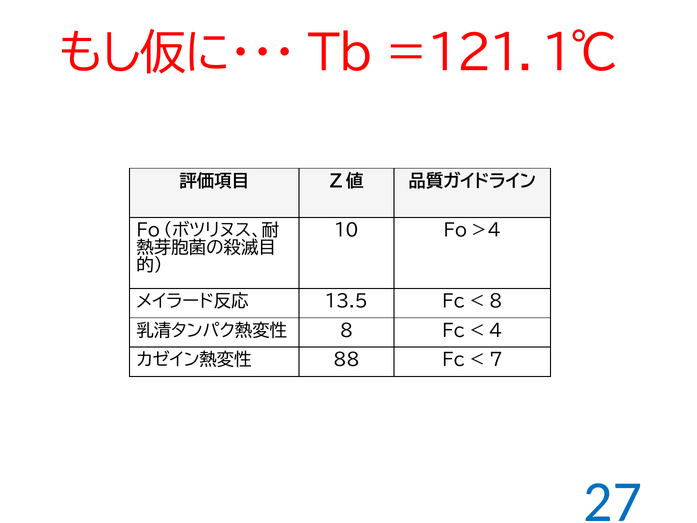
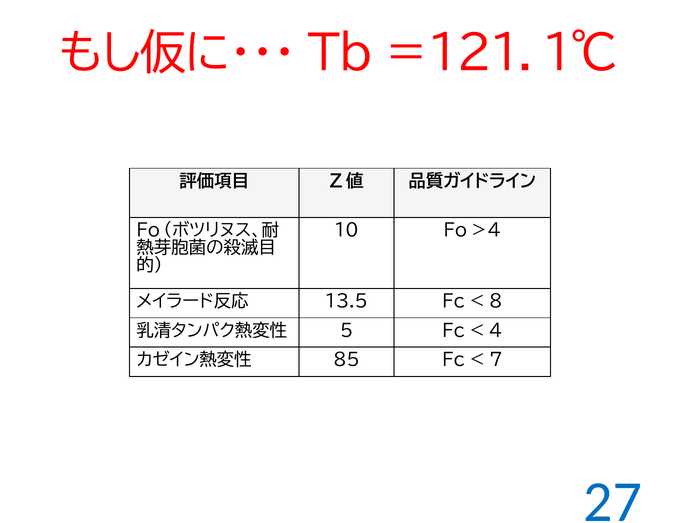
8: 8 -> 5 (347, 331)
88: 88 -> 85 (346, 360)
